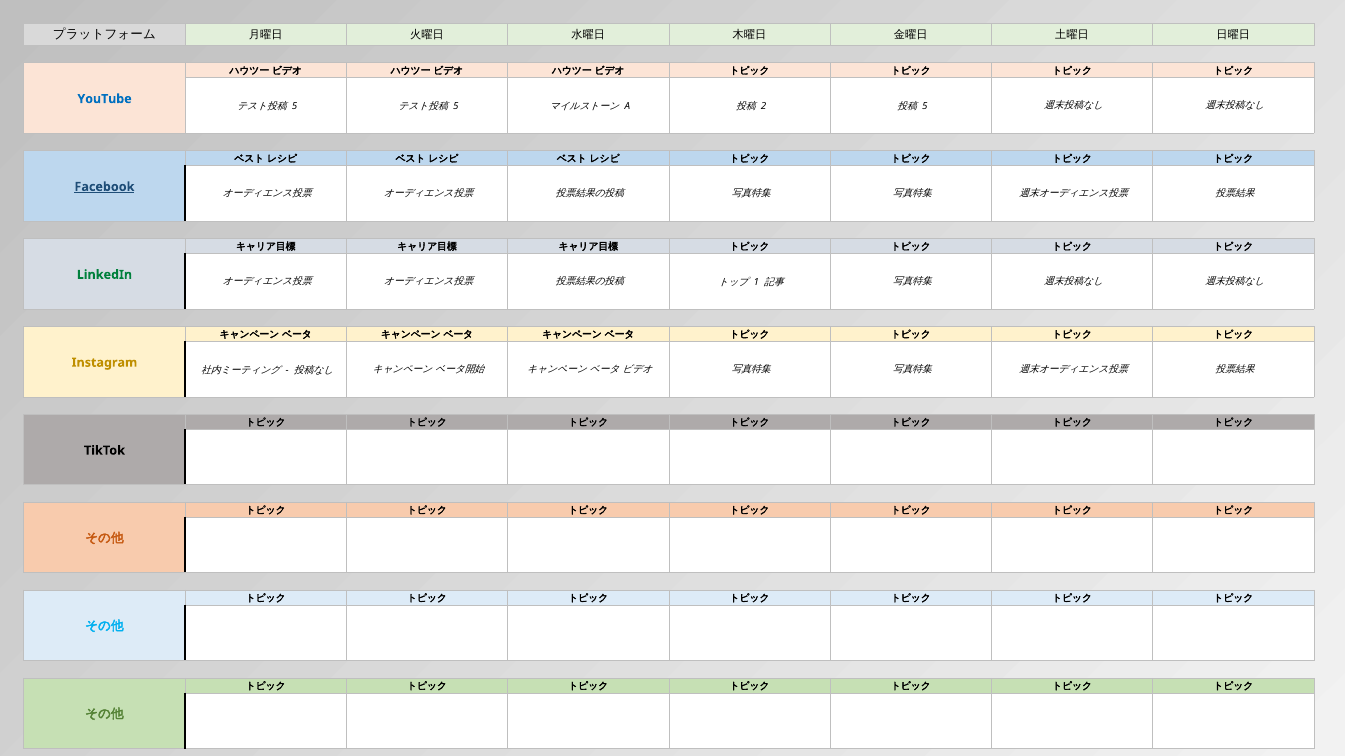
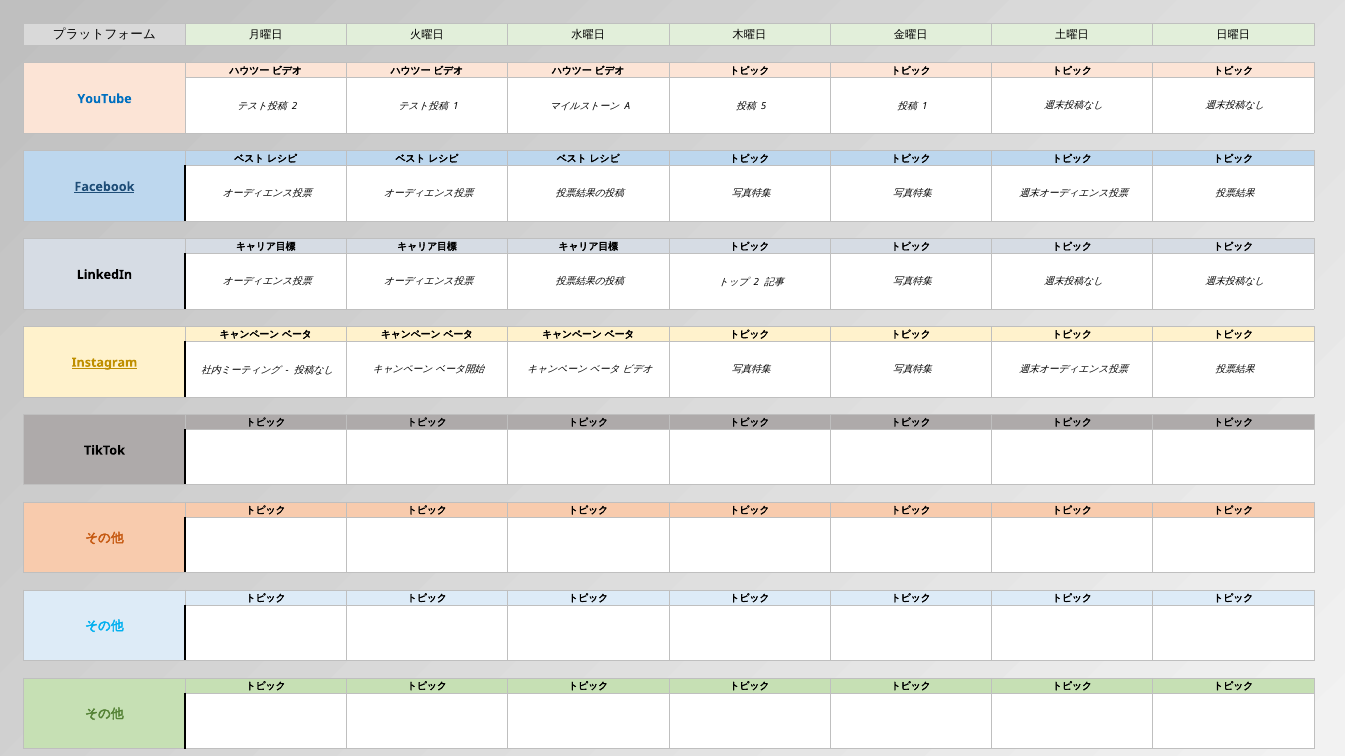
5: 5 -> 2 (295, 106)
5: 5 -> 1 (456, 106)
2: 2 -> 5 (764, 106)
5: 5 -> 1 (925, 106)
LinkedIn colour: green -> black (104, 275)
1: 1 -> 2 (756, 282)
Instagram underline: none -> present (104, 363)
